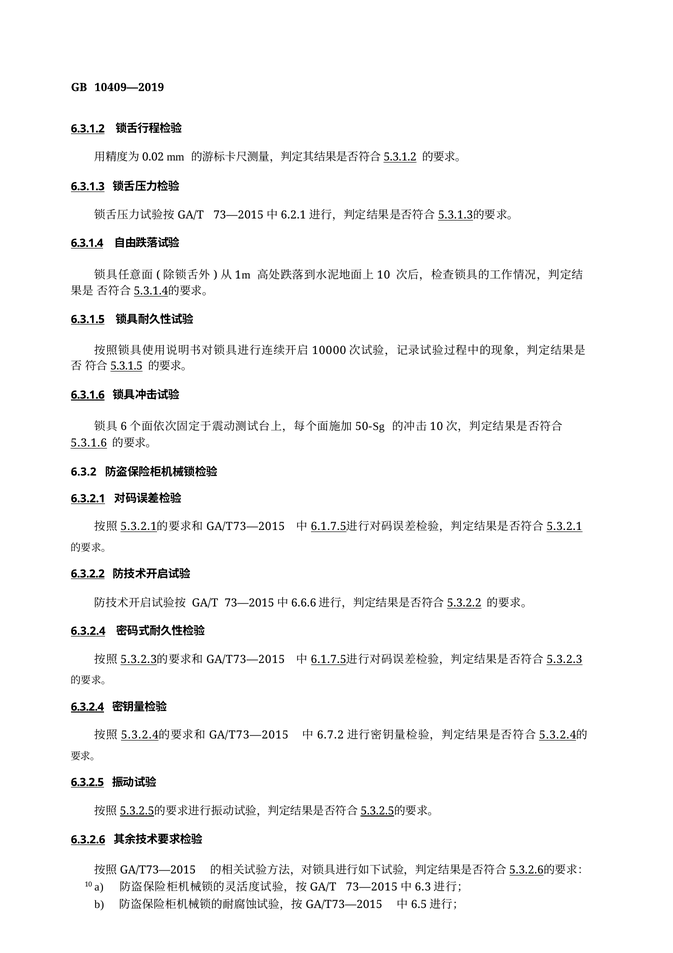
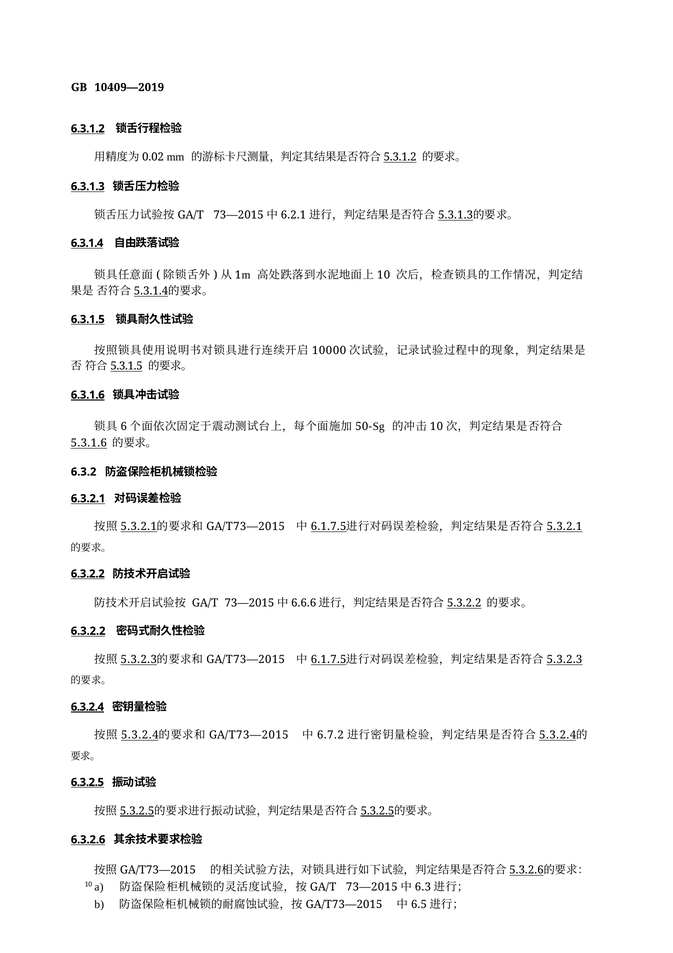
6.3.2.4: 6.3.2.4 -> 6.3.2.2 (88, 631)
